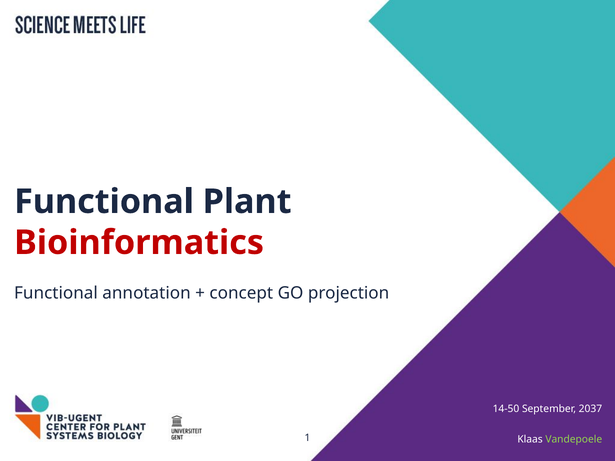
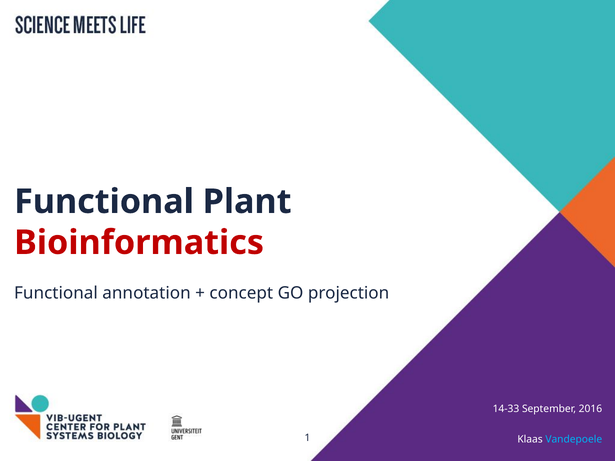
14-50: 14-50 -> 14-33 (506, 409)
2037: 2037 -> 2016 (590, 409)
Vandepoele colour: light green -> light blue (574, 440)
